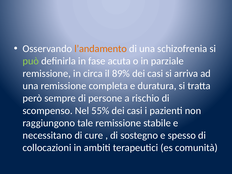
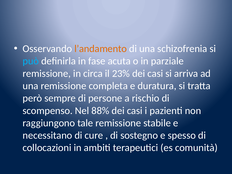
può colour: light green -> light blue (31, 61)
89%: 89% -> 23% (121, 73)
55%: 55% -> 88% (100, 111)
